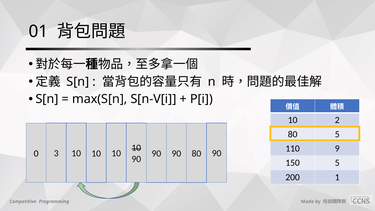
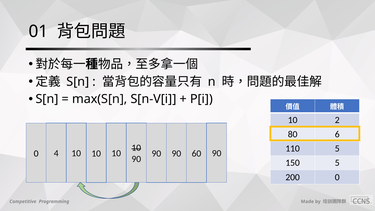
80 5: 5 -> 6 (337, 134)
110 9: 9 -> 5 (337, 149)
3: 3 -> 4 (56, 153)
90 80: 80 -> 60 (196, 153)
200 1: 1 -> 0 (337, 177)
